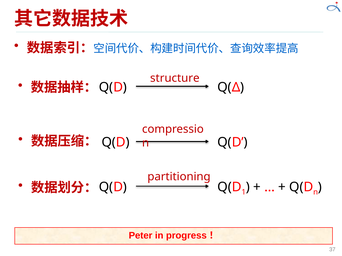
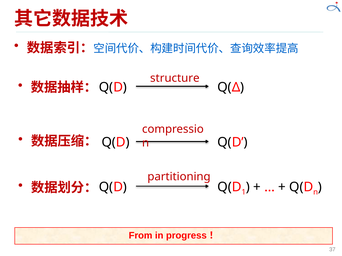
Peter: Peter -> From (141, 236)
